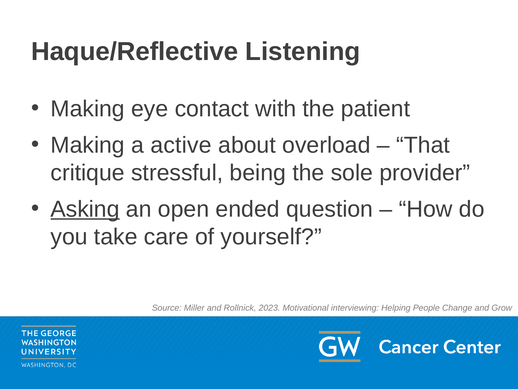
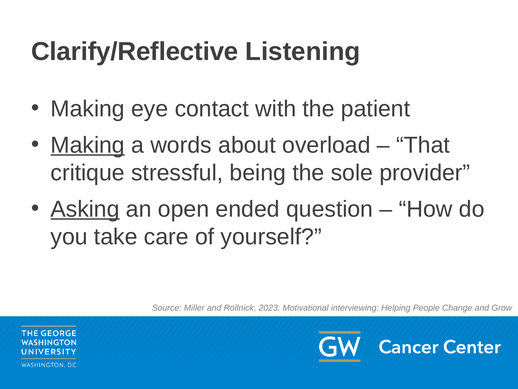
Haque/Reflective: Haque/Reflective -> Clarify/Reflective (135, 51)
Making underline: none -> present (88, 145)
active: active -> words (181, 145)
